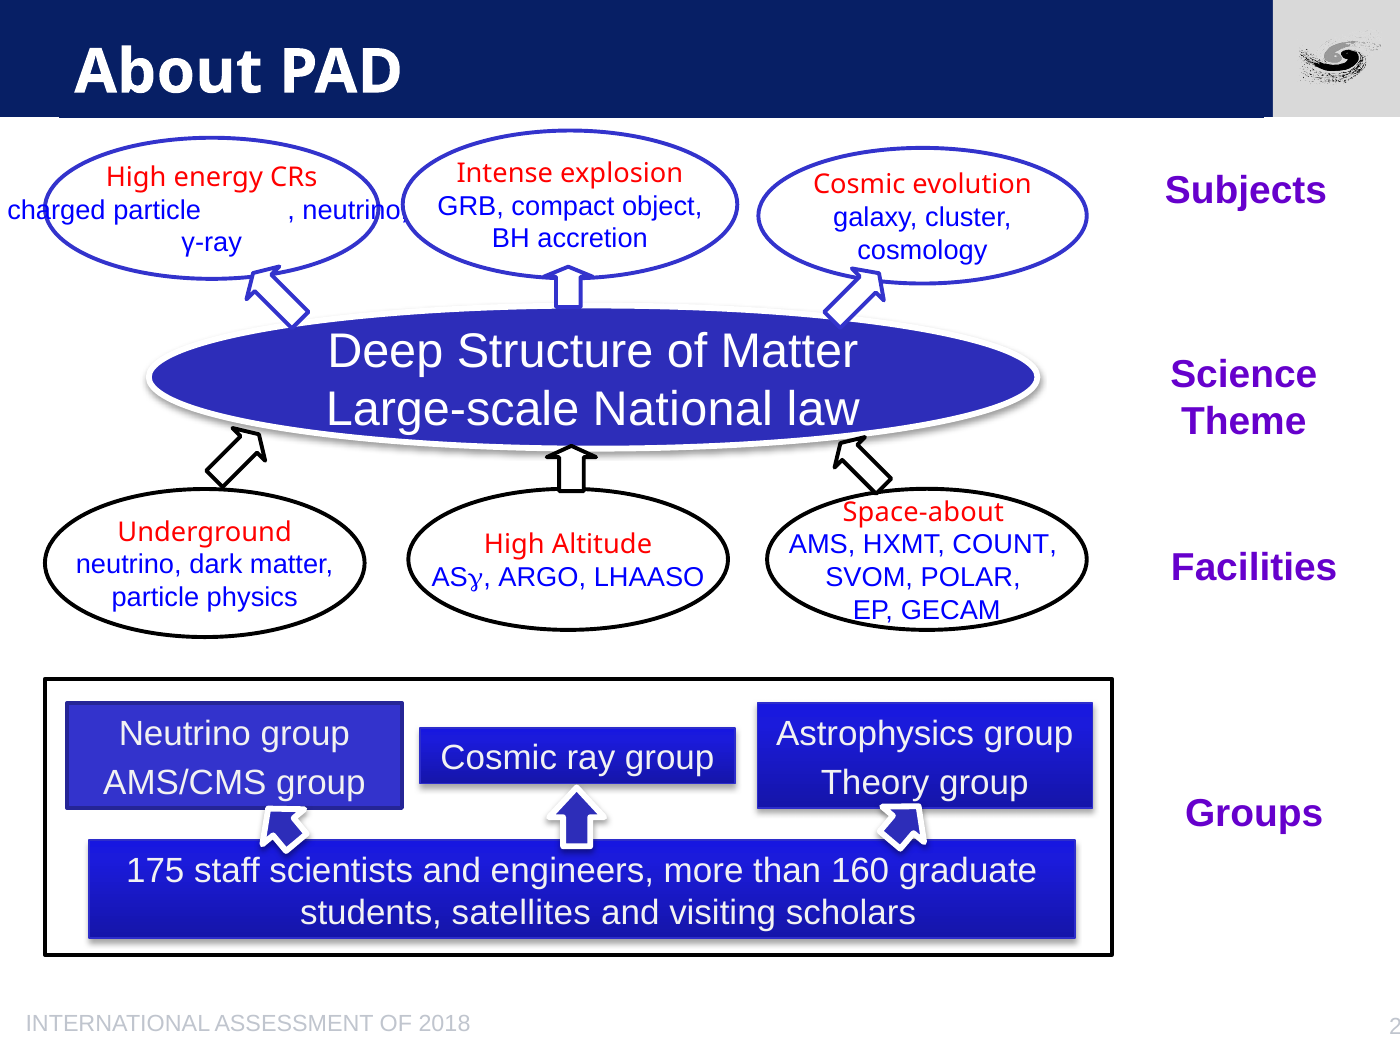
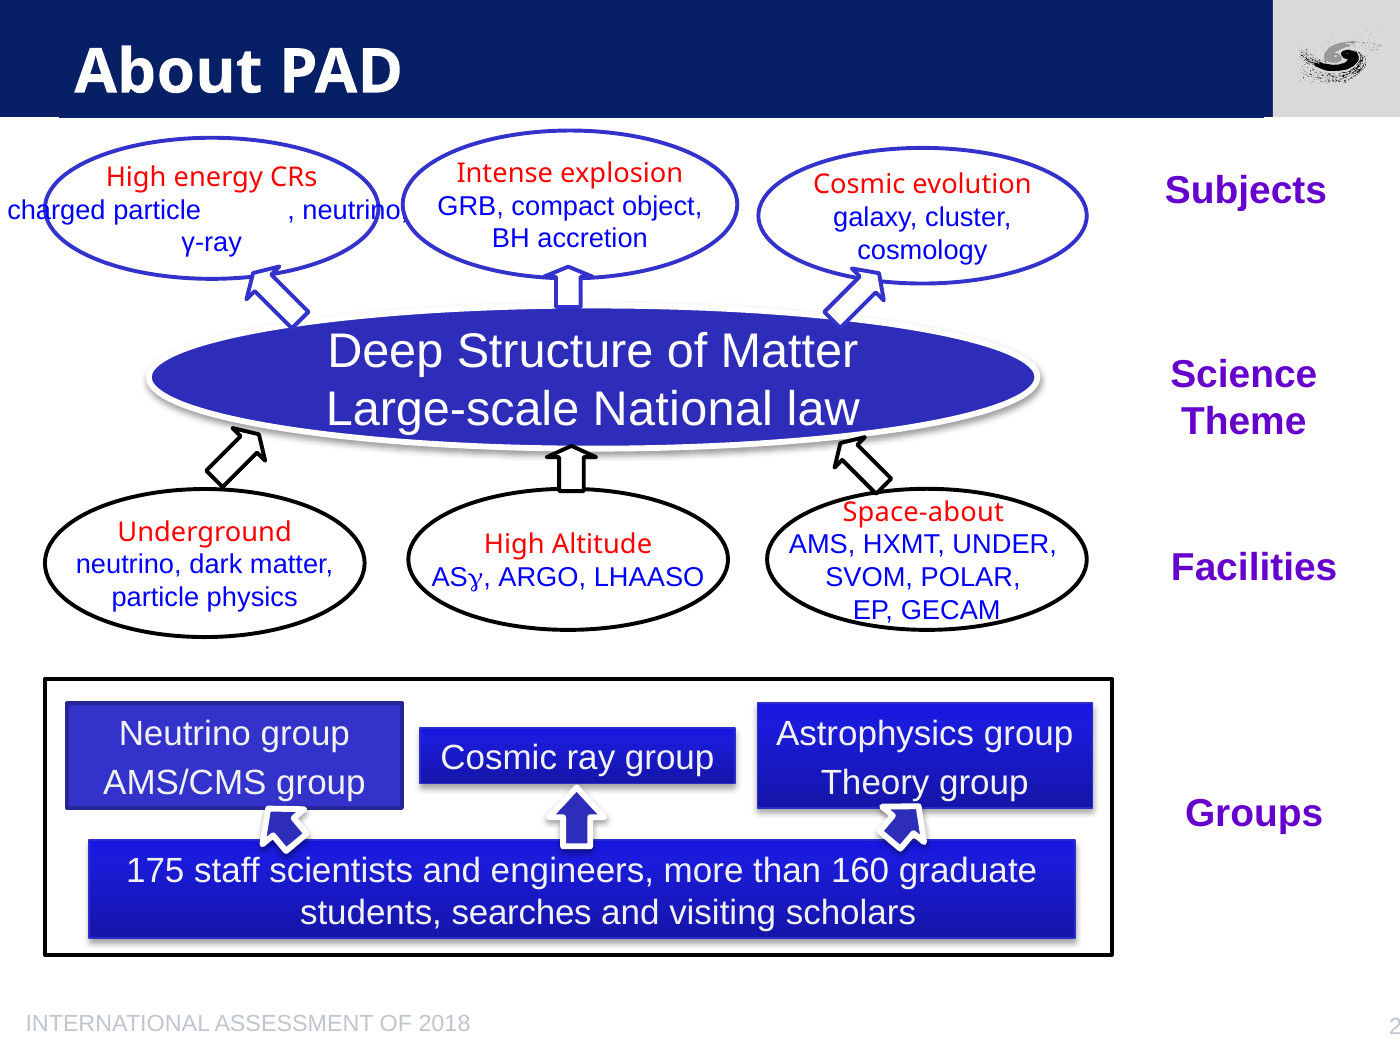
COUNT: COUNT -> UNDER (1005, 545)
satellites: satellites -> searches (522, 913)
